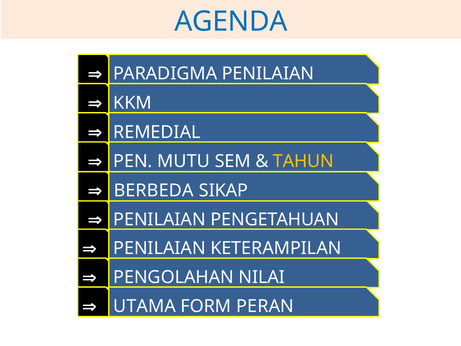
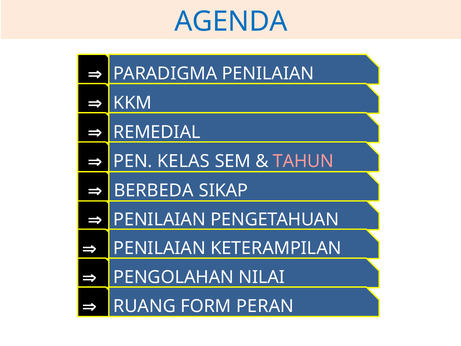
MUTU: MUTU -> KELAS (184, 161)
TAHUN colour: yellow -> pink (303, 161)
UTAMA: UTAMA -> RUANG (145, 306)
